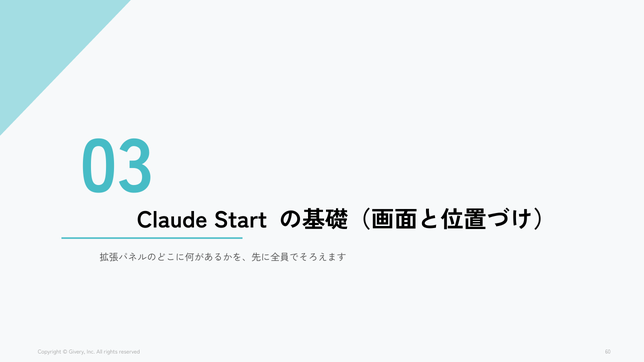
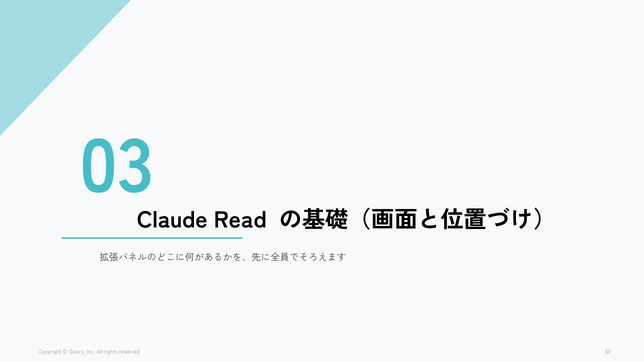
Start: Start -> Read (240, 220)
